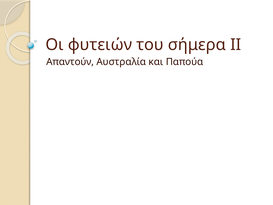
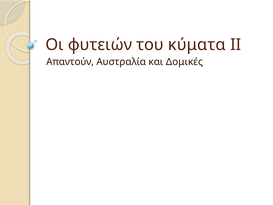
σήμερα: σήμερα -> κύματα (197, 45)
Παπούα: Παπούα -> Δομικές (184, 62)
